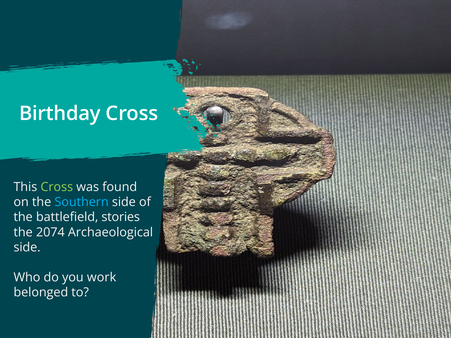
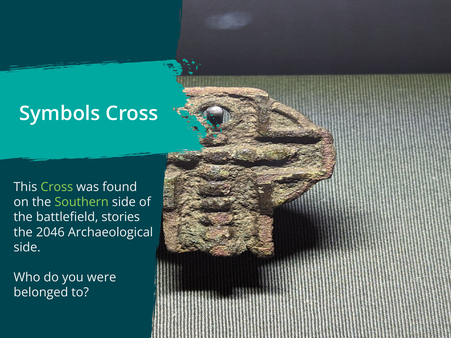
Birthday: Birthday -> Symbols (60, 114)
Southern colour: light blue -> light green (82, 202)
2074: 2074 -> 2046 (50, 232)
work: work -> were (102, 278)
